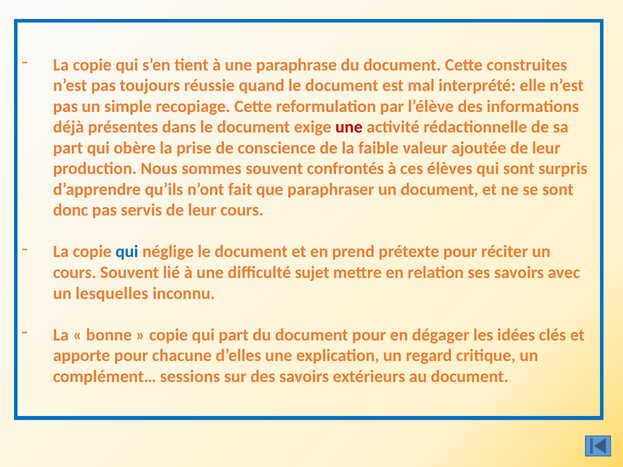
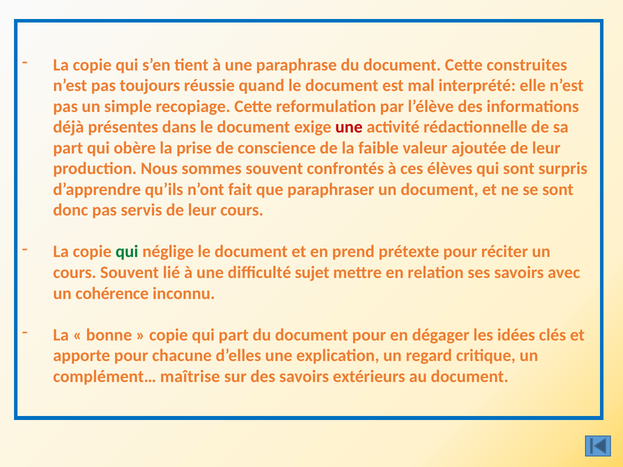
qui colour: blue -> green (127, 252)
lesquelles: lesquelles -> cohérence (112, 293)
sessions: sessions -> maîtrise (190, 377)
